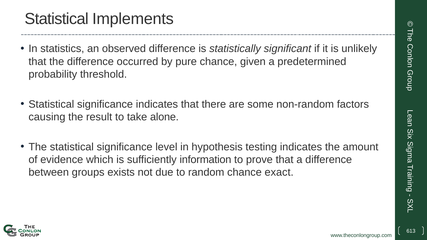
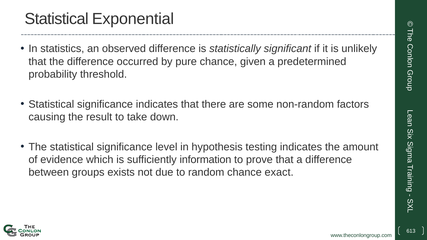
Implements: Implements -> Exponential (133, 19)
alone: alone -> down (164, 117)
